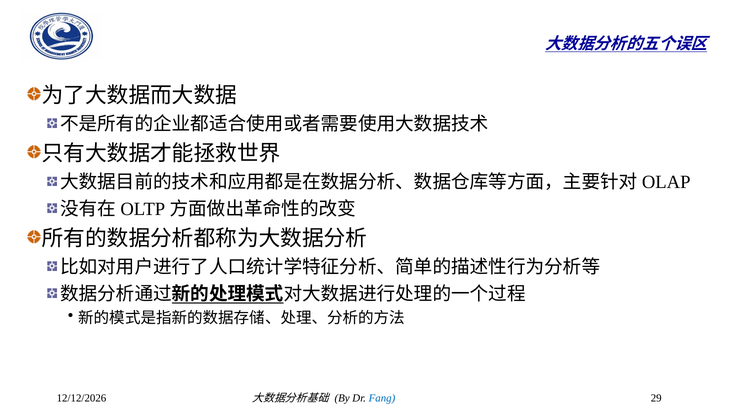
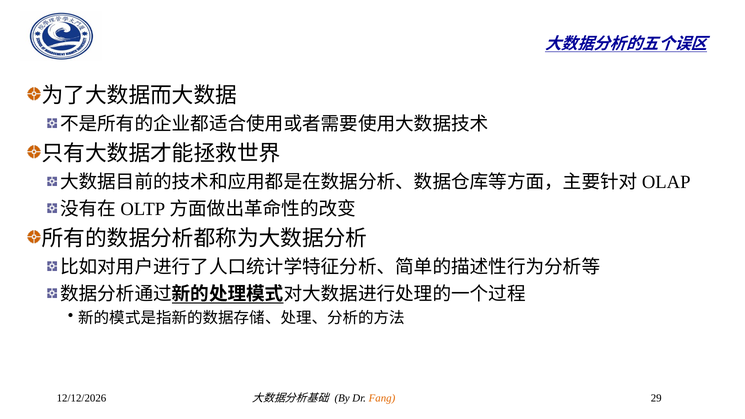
Fang colour: blue -> orange (382, 398)
